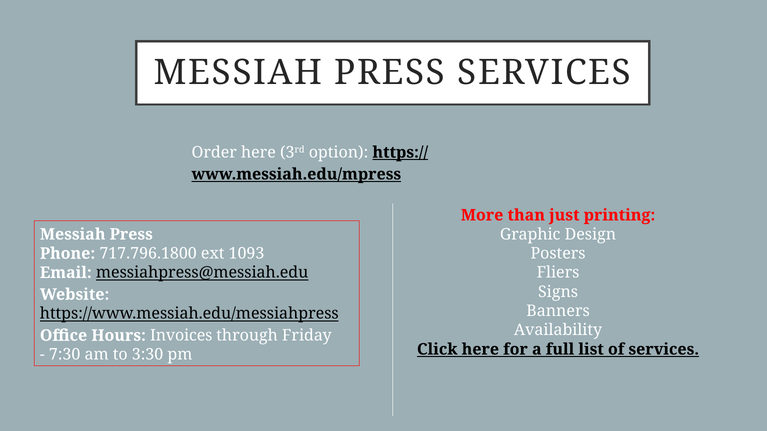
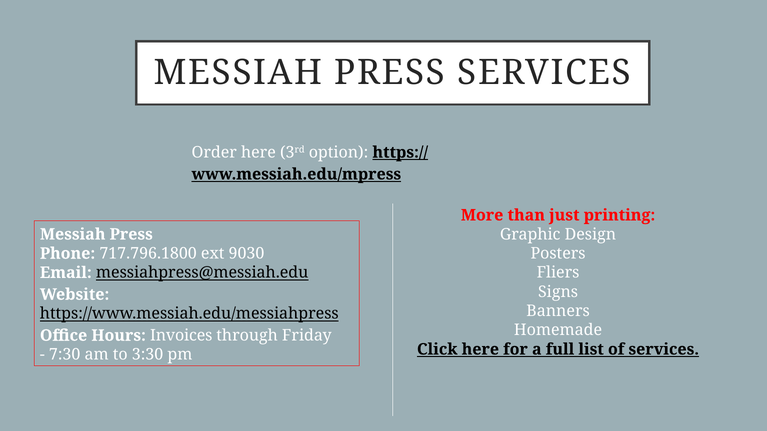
1093: 1093 -> 9030 (246, 254)
Availability: Availability -> Homemade (558, 330)
